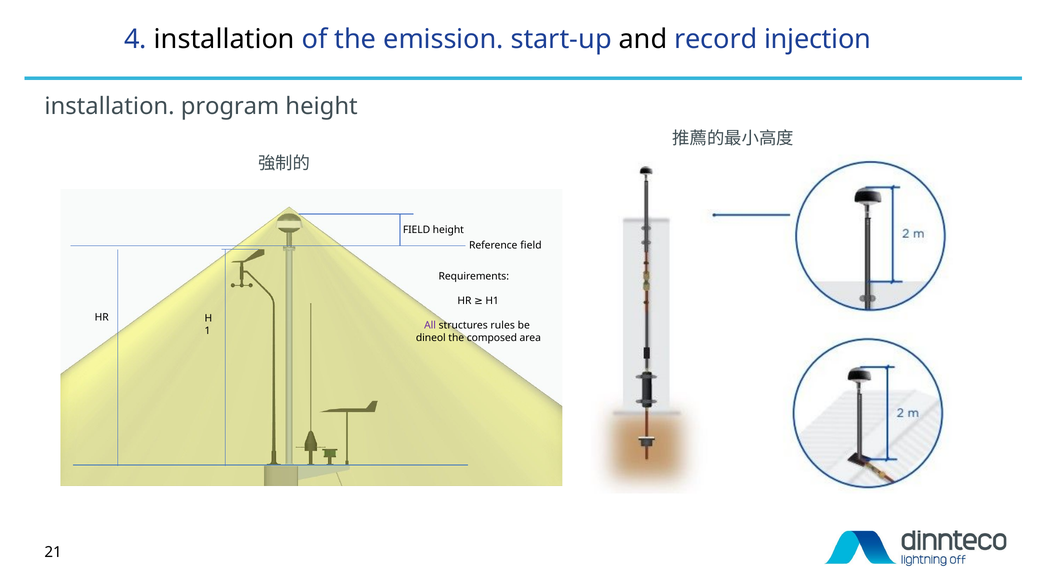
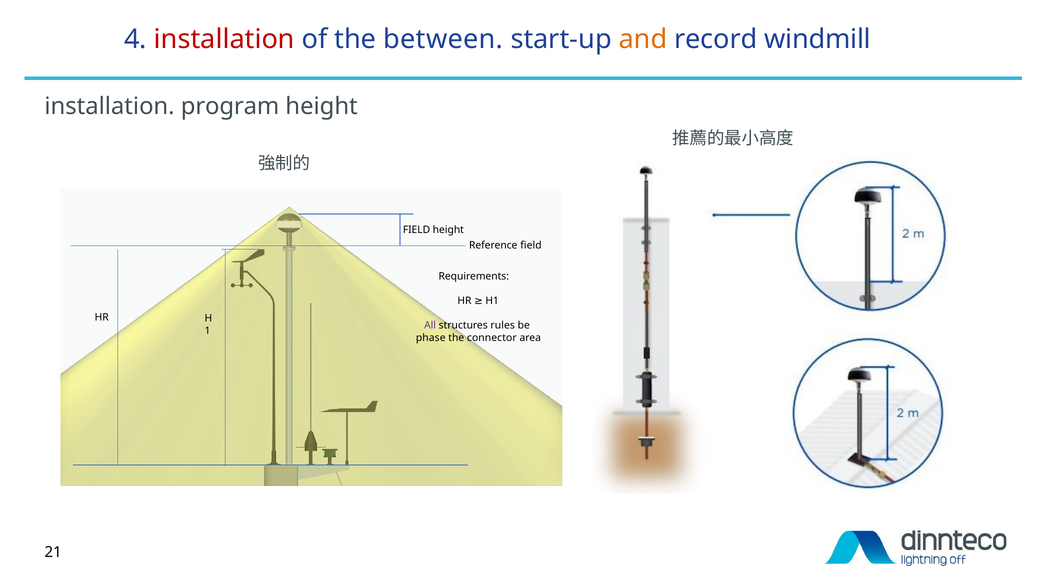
installation colour: black -> red (224, 40)
emission: emission -> between (443, 40)
and colour: black -> orange (643, 40)
injection: injection -> windmill (818, 40)
dineol: dineol -> phase (431, 338)
composed: composed -> connector (492, 338)
